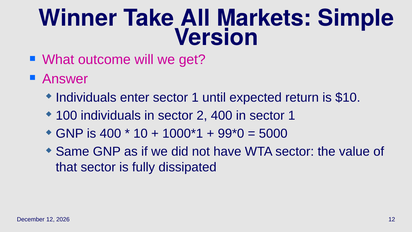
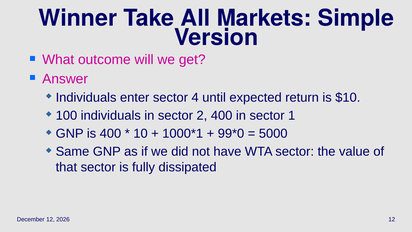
enter sector 1: 1 -> 4 (195, 97)
